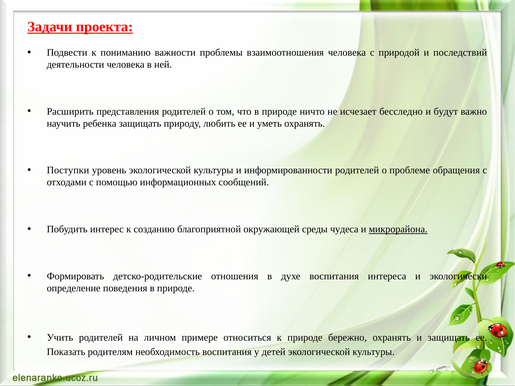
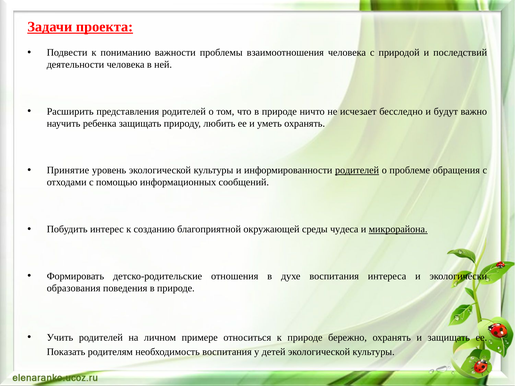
Поступки: Поступки -> Принятие (68, 170)
родителей underline: none -> present (357, 170)
определение: определение -> образования (74, 288)
